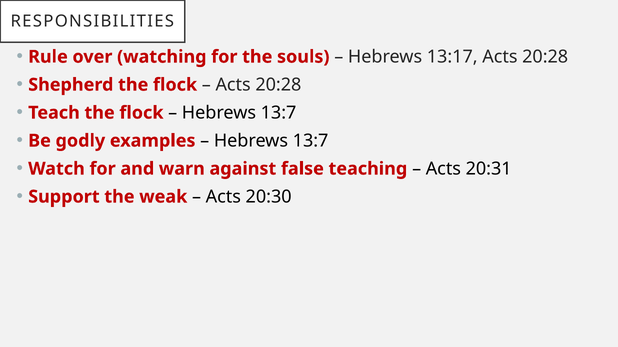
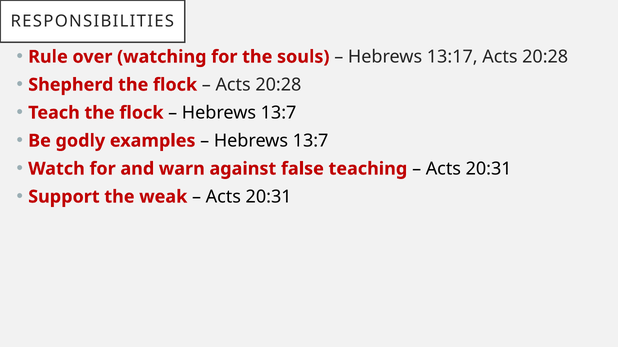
20:30: 20:30 -> 20:31 (269, 197)
